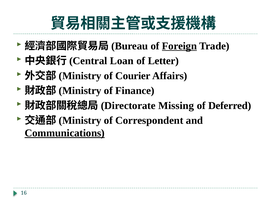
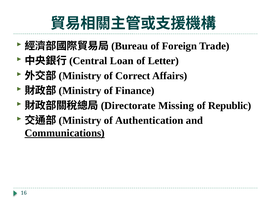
Foreign underline: present -> none (179, 46)
Courier: Courier -> Correct (133, 76)
Deferred: Deferred -> Republic (230, 106)
Correspondent: Correspondent -> Authentication (149, 121)
